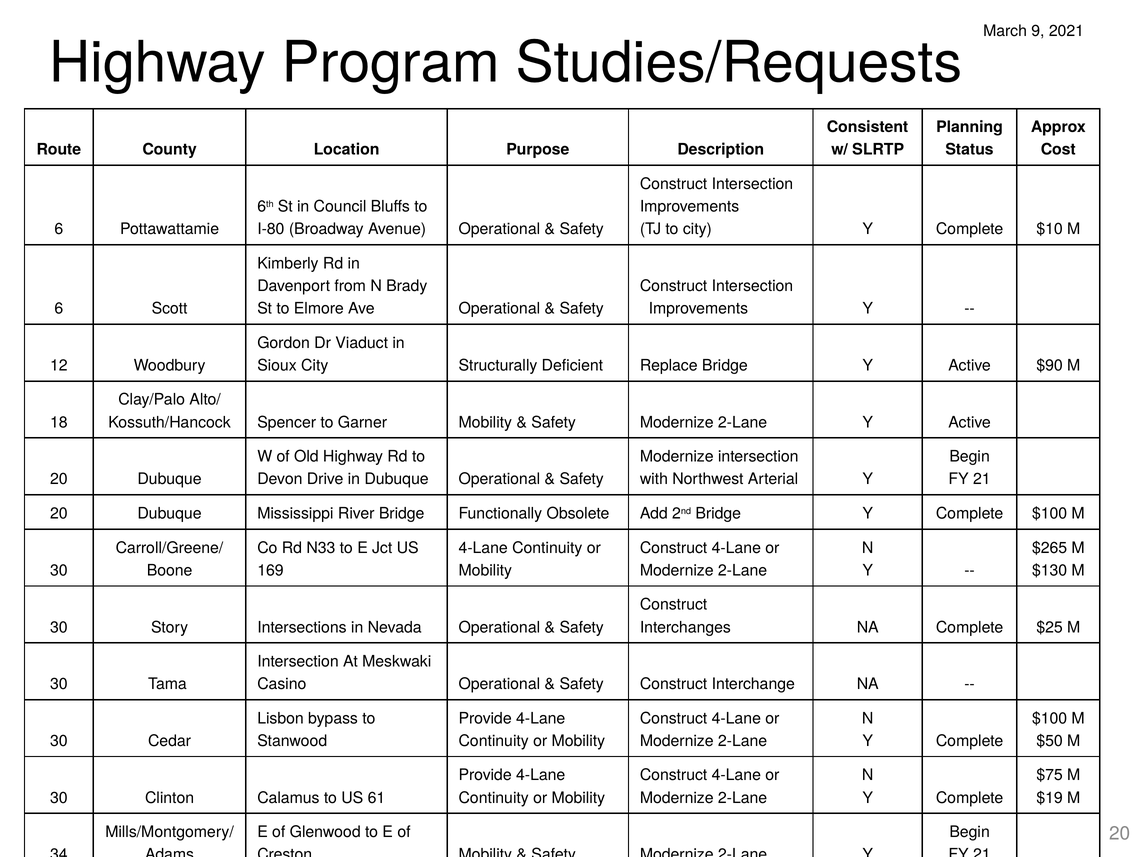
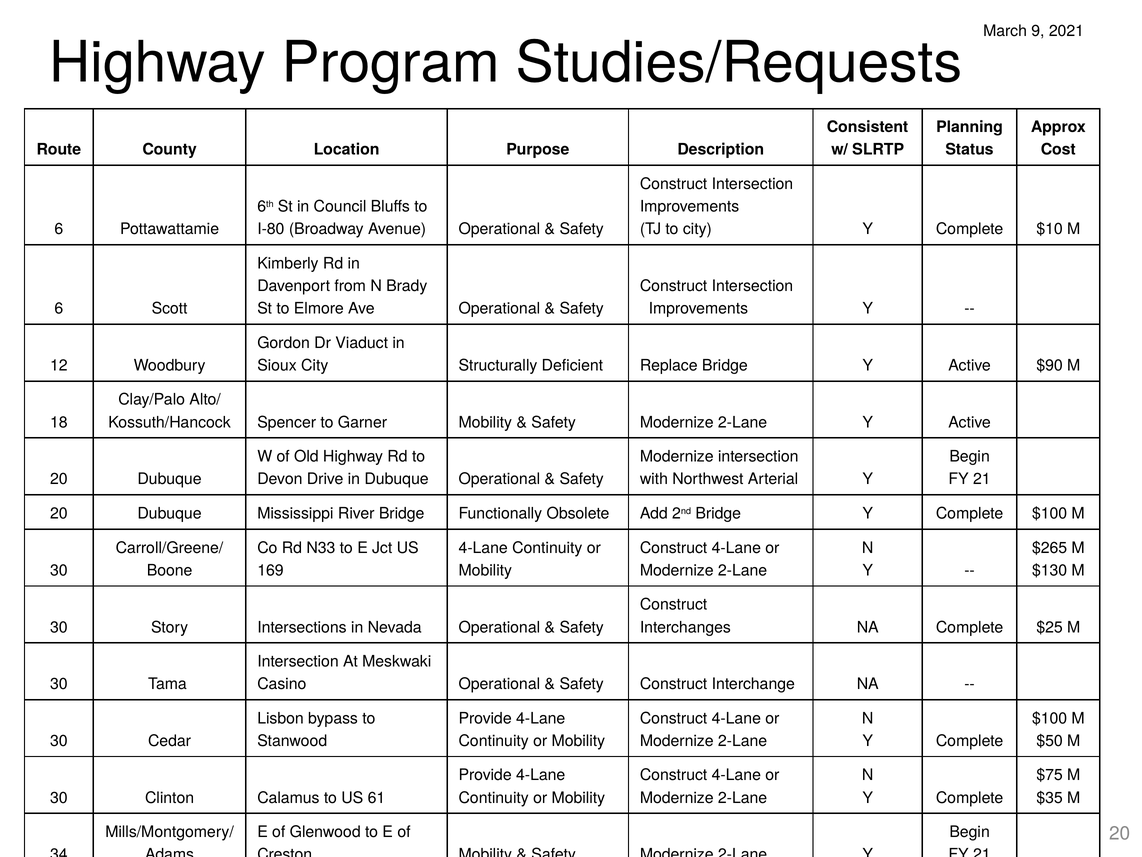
$19: $19 -> $35 (1050, 797)
